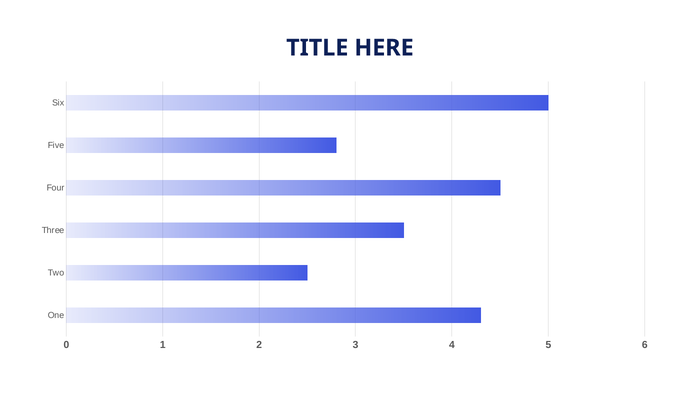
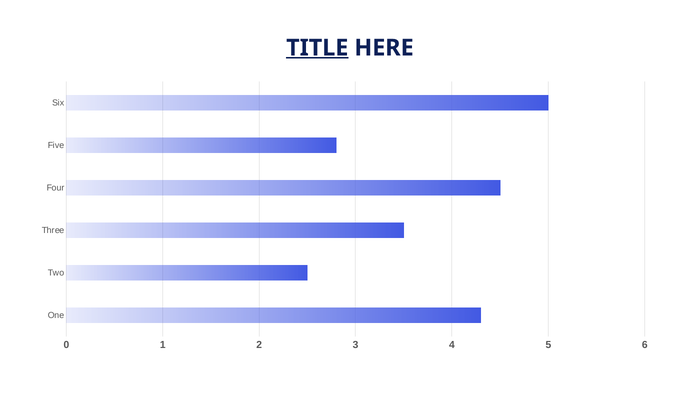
TITLE underline: none -> present (317, 48)
